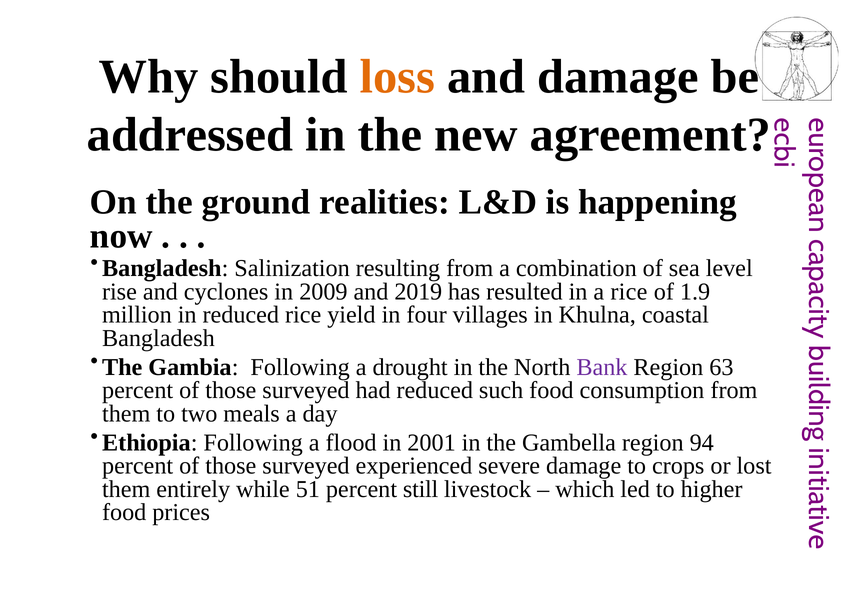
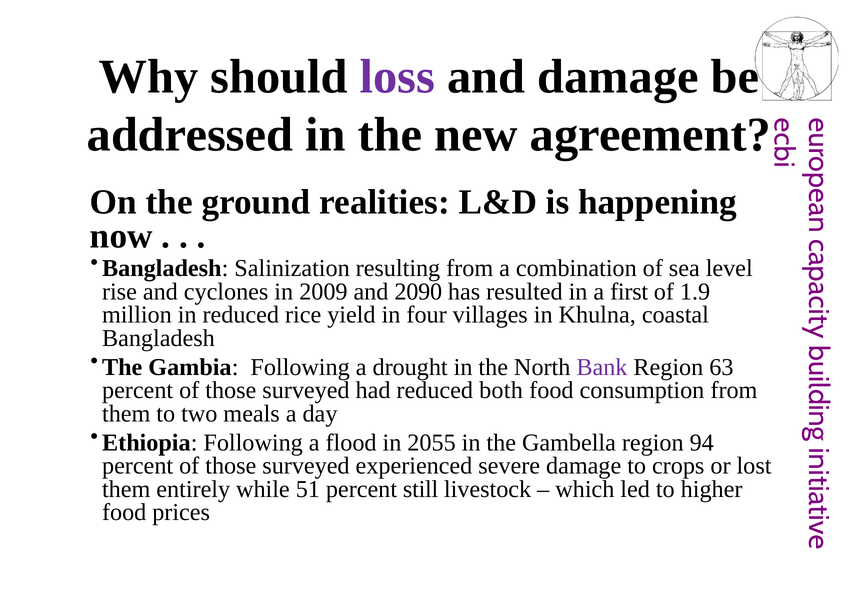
loss colour: orange -> purple (397, 77)
2019: 2019 -> 2090 (418, 292)
a rice: rice -> first (629, 292)
such: such -> both (501, 390)
2001: 2001 -> 2055 (432, 442)
